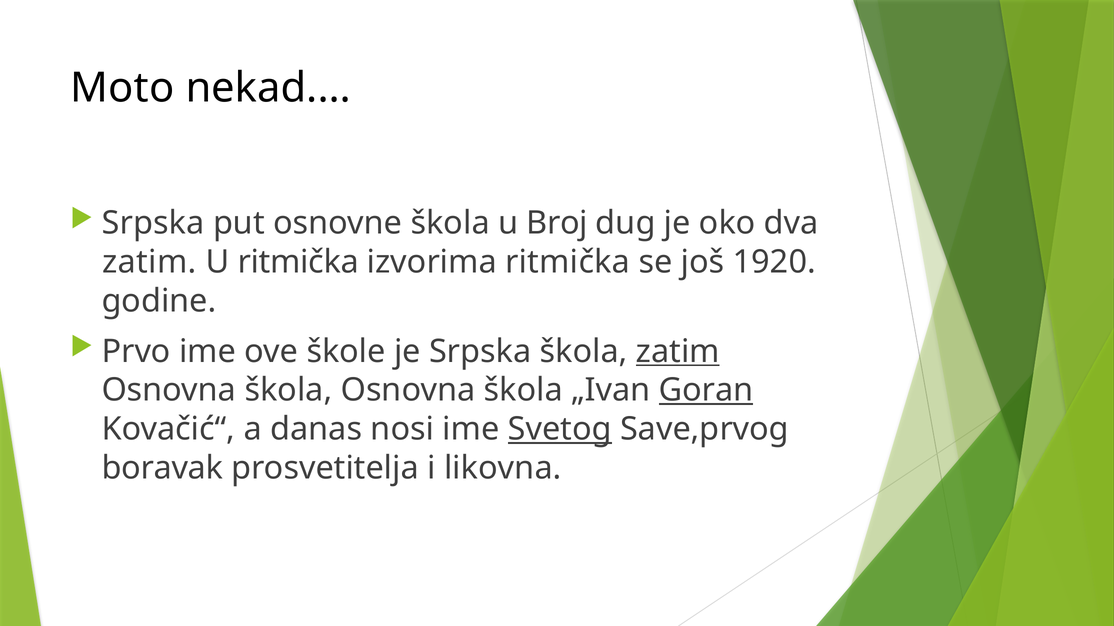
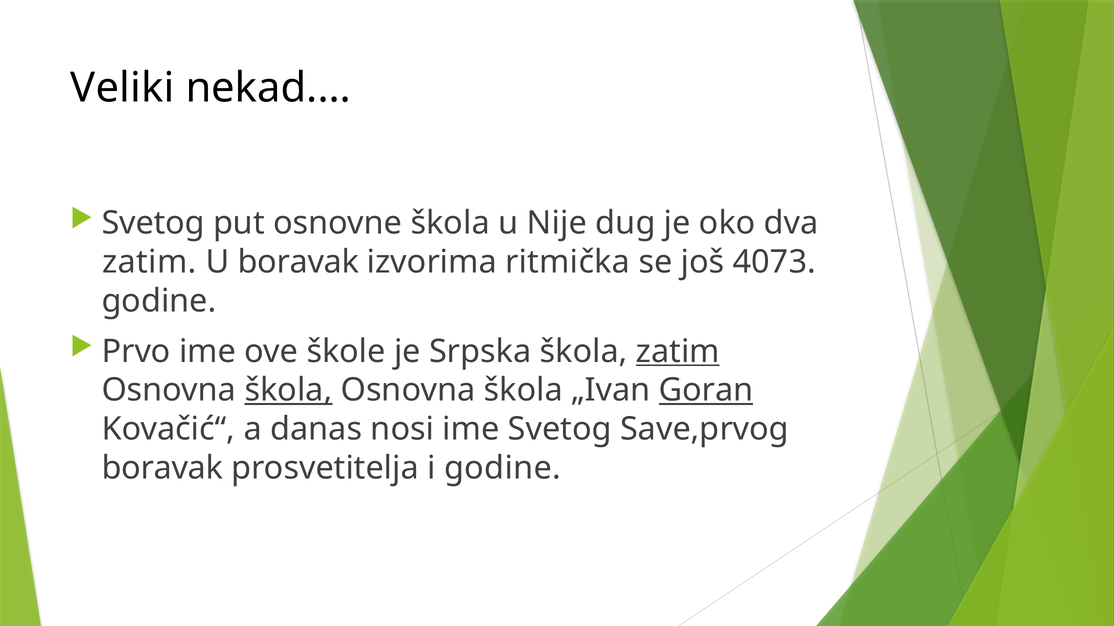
Moto: Moto -> Veliki (122, 88)
Srpska: Srpska -> Svetog (153, 223)
Broj: Broj -> Nije (557, 223)
U ritmička: ritmička -> boravak (298, 262)
1920: 1920 -> 4073 (774, 262)
škola underline: none -> present (288, 391)
Svetog underline: present -> none (560, 429)
i likovna: likovna -> godine (503, 468)
